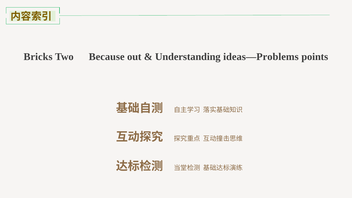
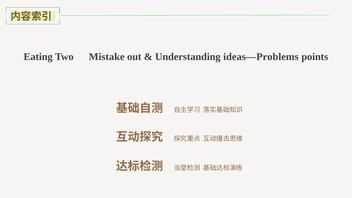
Bricks: Bricks -> Eating (38, 57)
Because: Because -> Mistake (107, 57)
